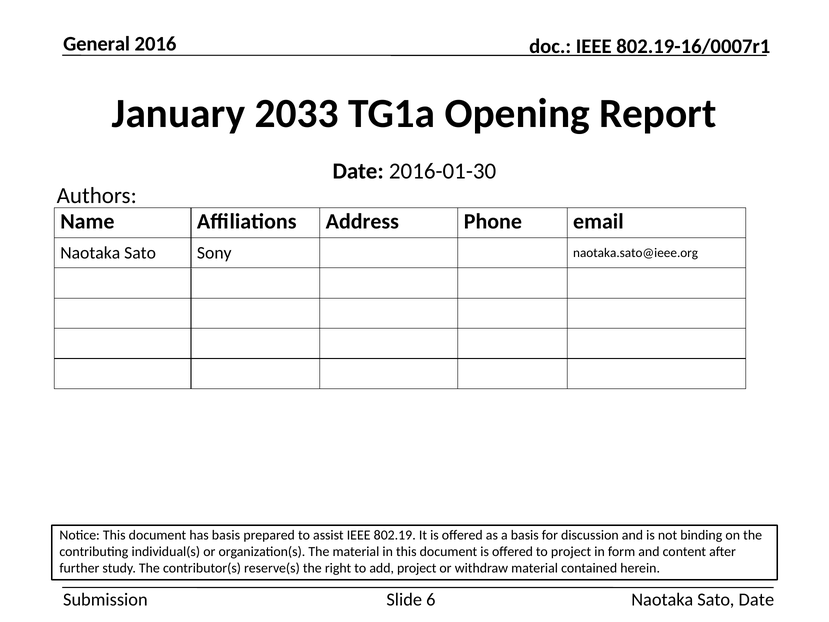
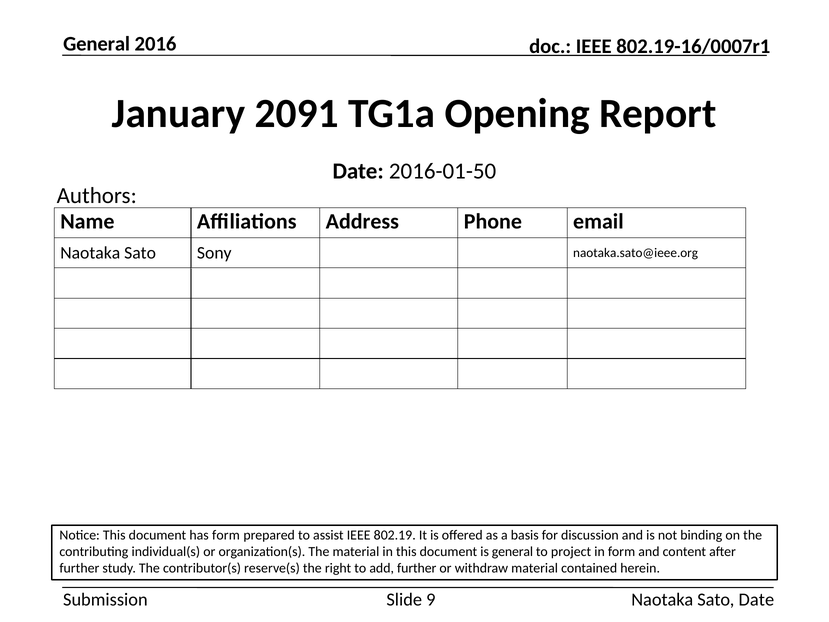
2033: 2033 -> 2091 (297, 113)
2016-01-30: 2016-01-30 -> 2016-01-50 (443, 171)
has basis: basis -> form (226, 535)
document is offered: offered -> general (513, 551)
add project: project -> further (417, 568)
6: 6 -> 9 (431, 599)
